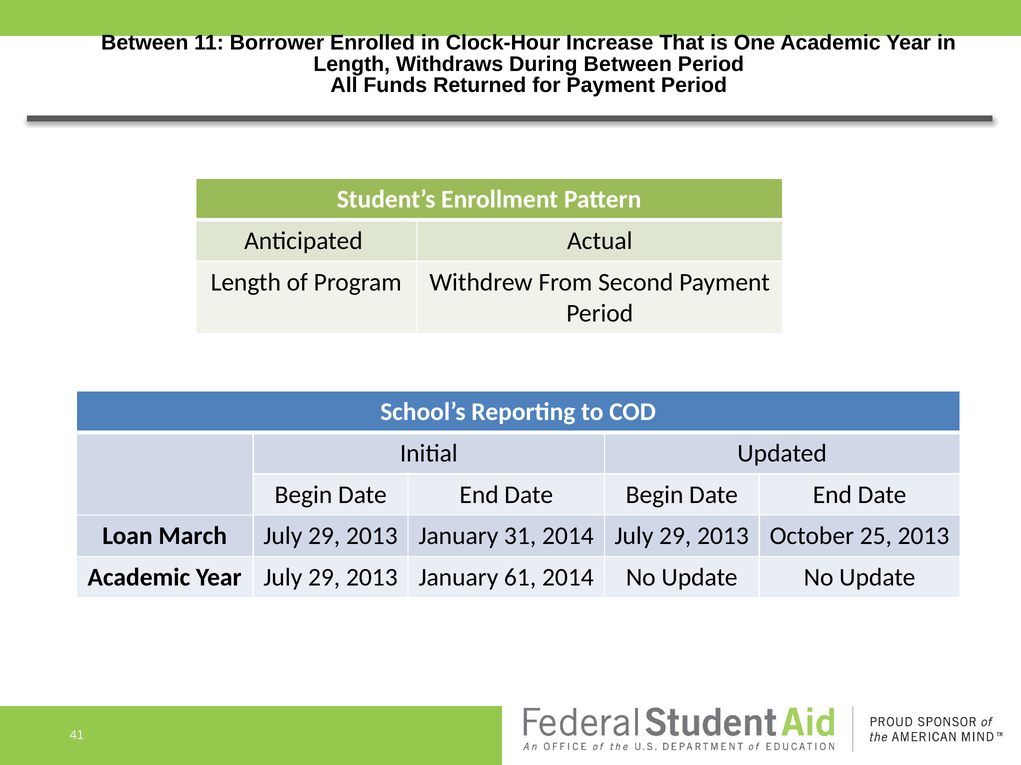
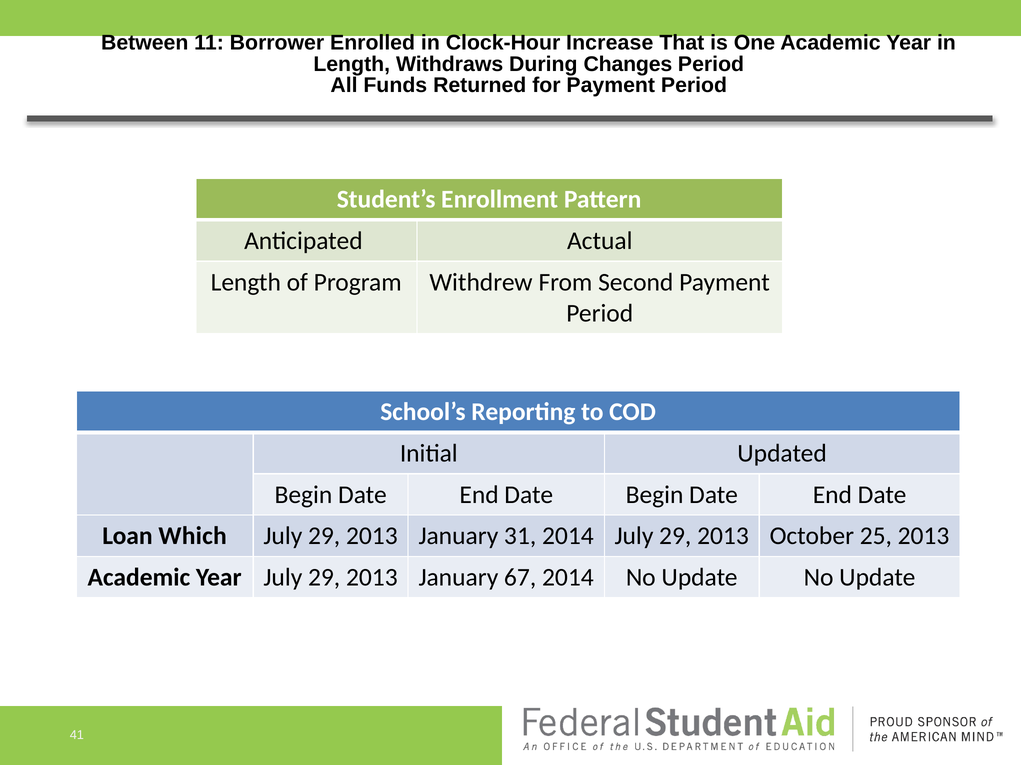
During Between: Between -> Changes (628, 64)
March: March -> Which (193, 537)
61: 61 -> 67 (520, 578)
